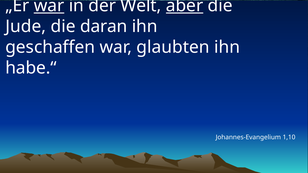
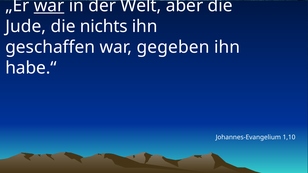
aber underline: present -> none (185, 6)
daran: daran -> nichts (104, 26)
glaubten: glaubten -> gegeben (173, 47)
